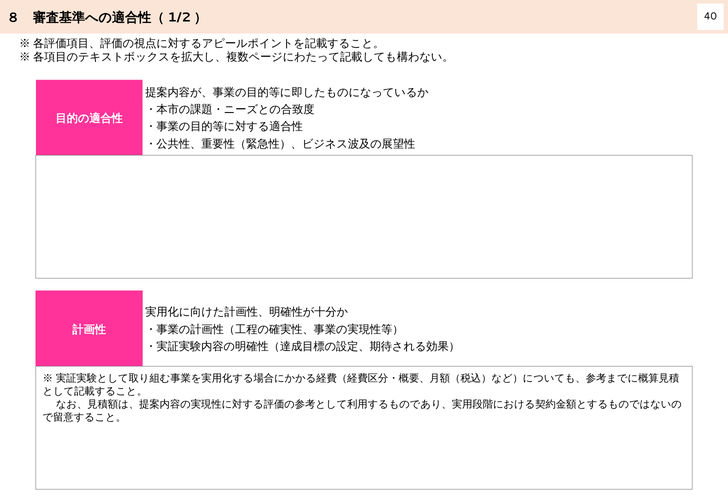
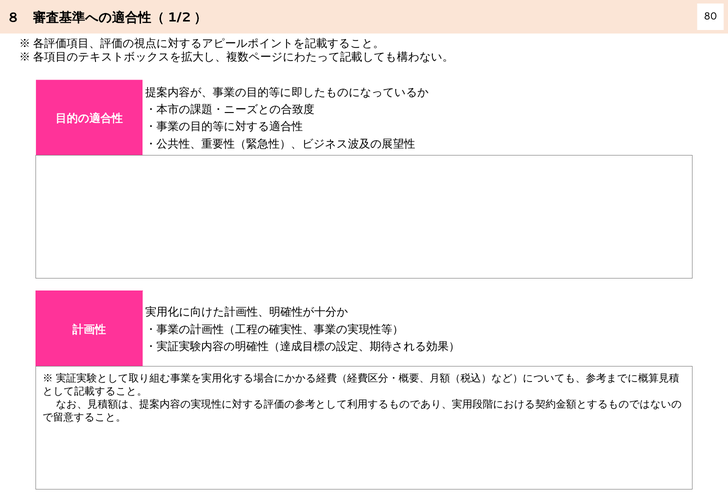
40: 40 -> 80 (710, 16)
